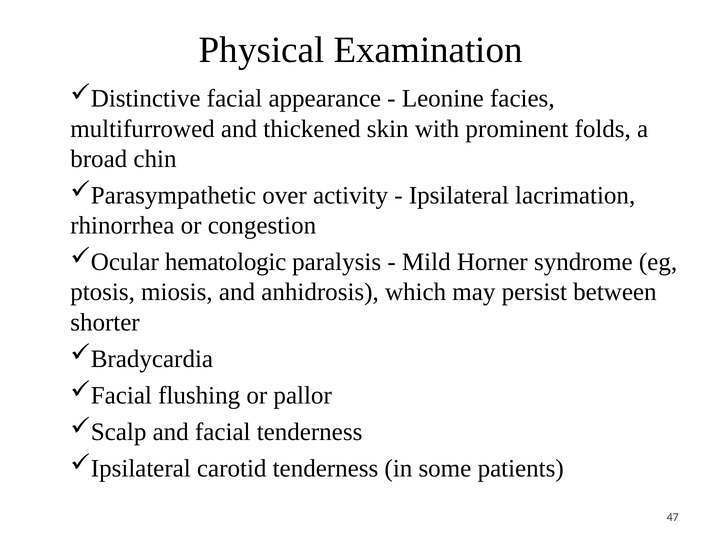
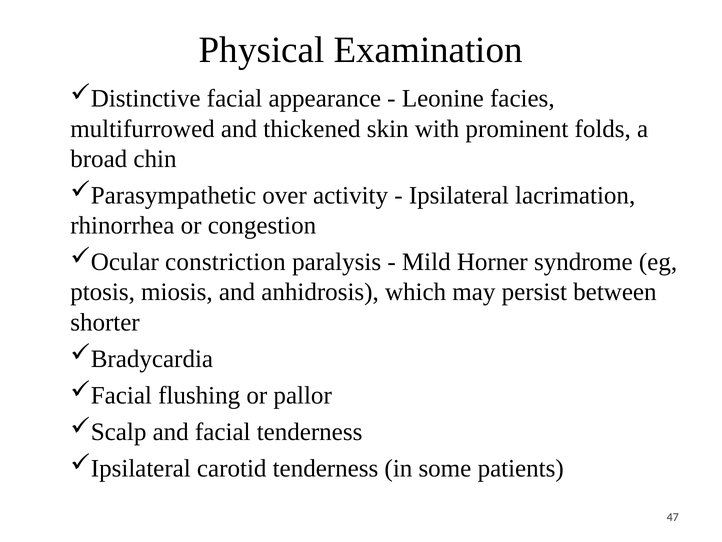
hematologic: hematologic -> constriction (225, 262)
